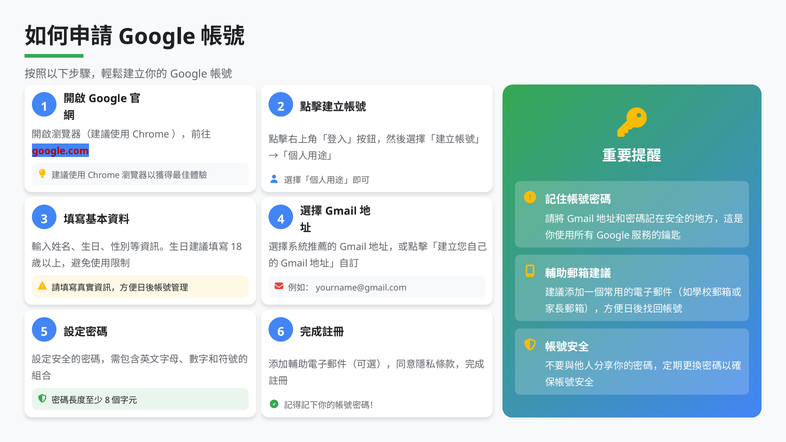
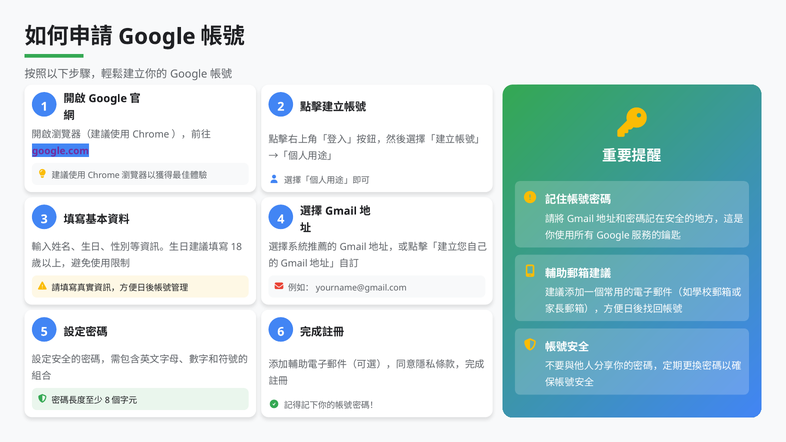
google.com colour: red -> purple (60, 151)
